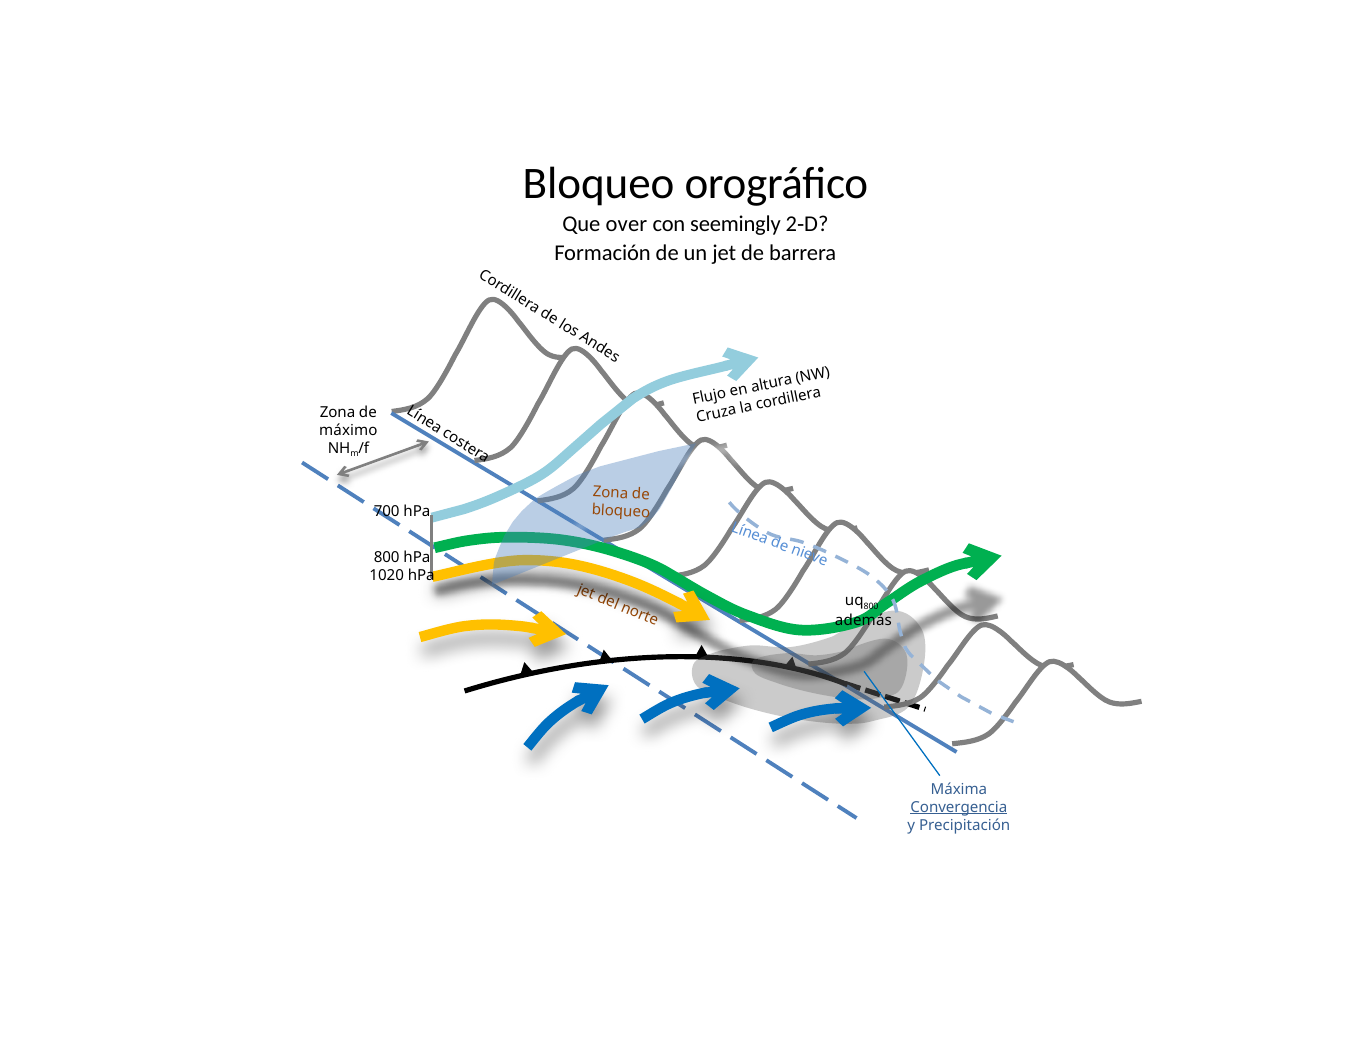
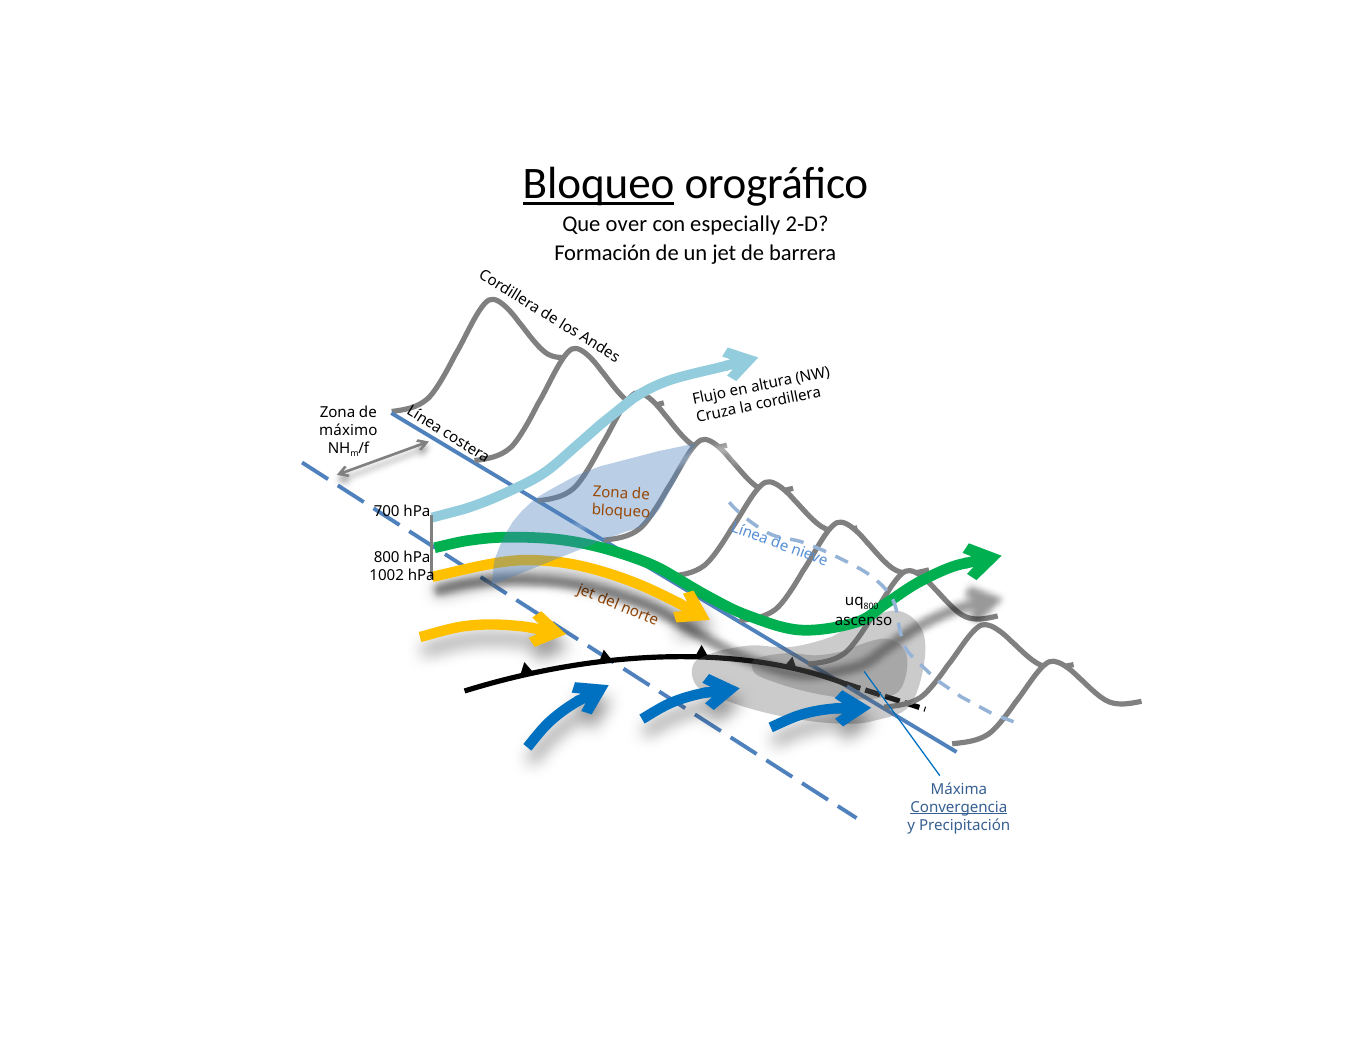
Bloqueo underline: none -> present (599, 184)
seemingly: seemingly -> especially (735, 224)
1020: 1020 -> 1002 (387, 575)
además: además -> ascenso (863, 621)
